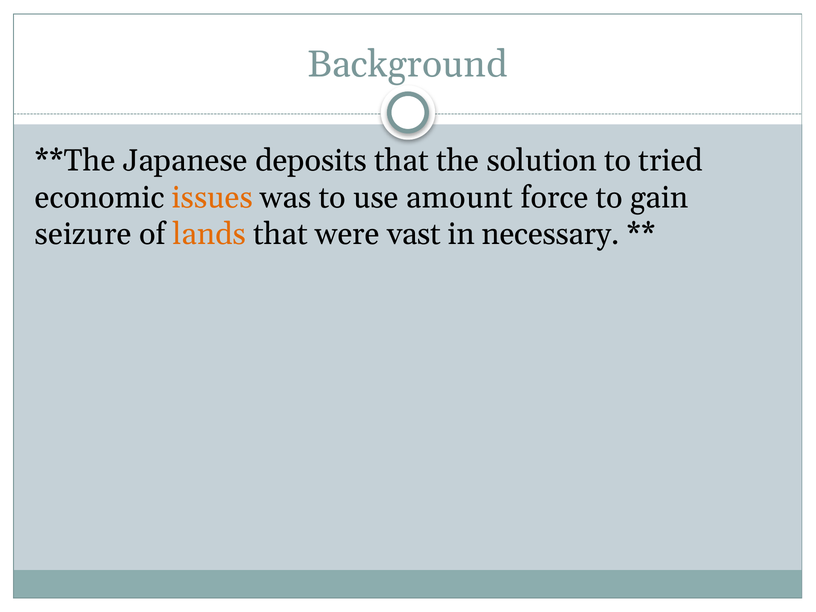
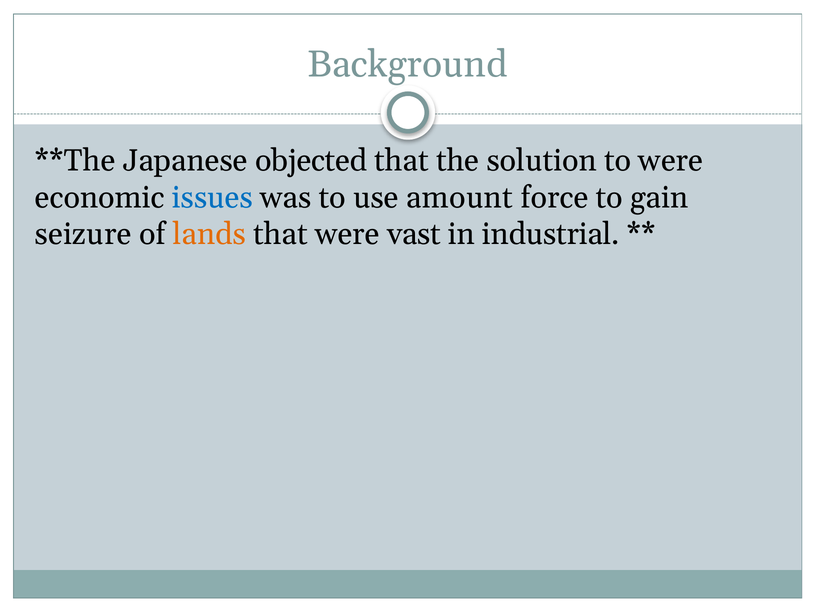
deposits: deposits -> objected (311, 161)
to tried: tried -> were (671, 161)
issues colour: orange -> blue (212, 198)
necessary: necessary -> industrial (551, 234)
